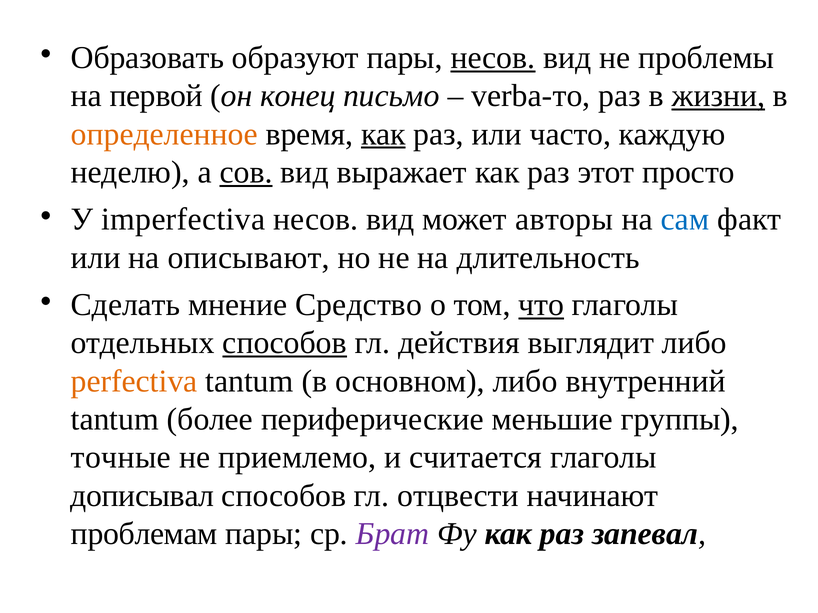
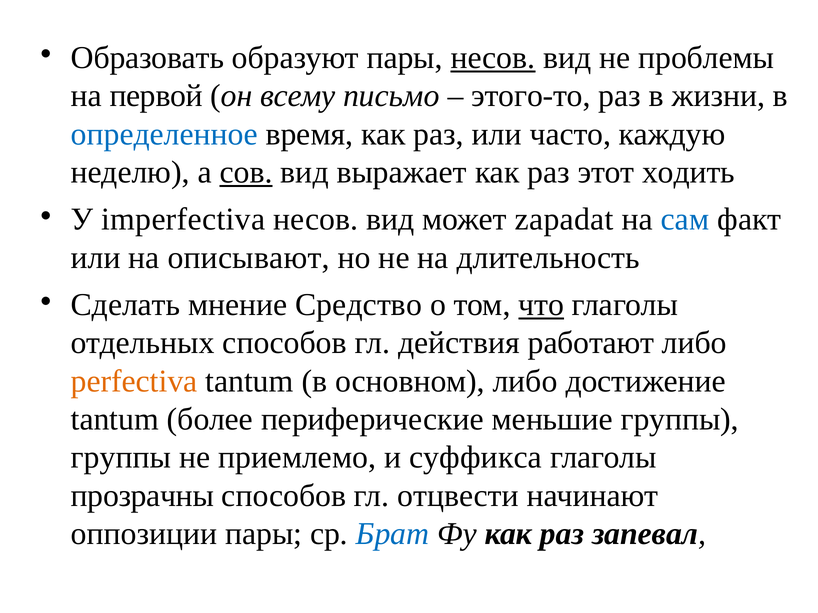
конец: конец -> всему (298, 96)
verba-то: verba-то -> этого-то (531, 96)
жизни underline: present -> none (718, 96)
определенное colour: orange -> blue (164, 134)
как underline: present -> none (383, 134)
просто: просто -> ходить (689, 172)
авторы: авторы -> zapadat (564, 220)
способов underline: present -> none (285, 343)
выглядит: выглядит -> работают (591, 343)
внутренний: внутренний -> достижение (646, 381)
точные: точные -> группы (121, 458)
считается: считается -> суффикса (476, 458)
дописывал: дописывал -> прозрачны (142, 496)
проблемам: проблемам -> оппозиции (144, 534)
Брат colour: purple -> blue (393, 534)
